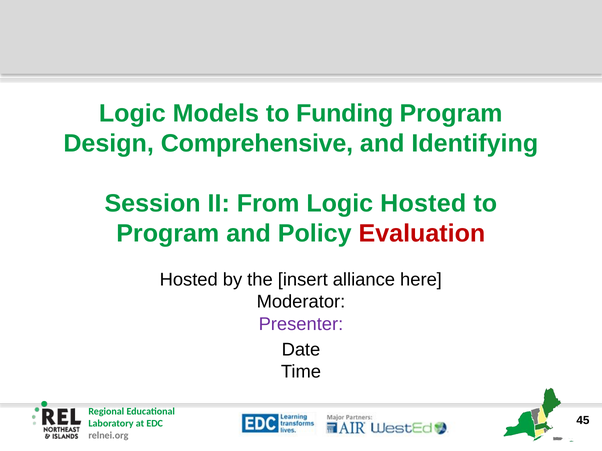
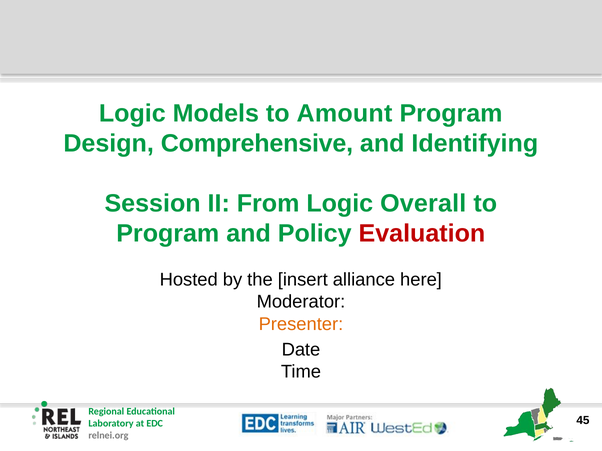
Funding: Funding -> Amount (344, 113)
Logic Hosted: Hosted -> Overall (423, 204)
Presenter colour: purple -> orange (301, 324)
